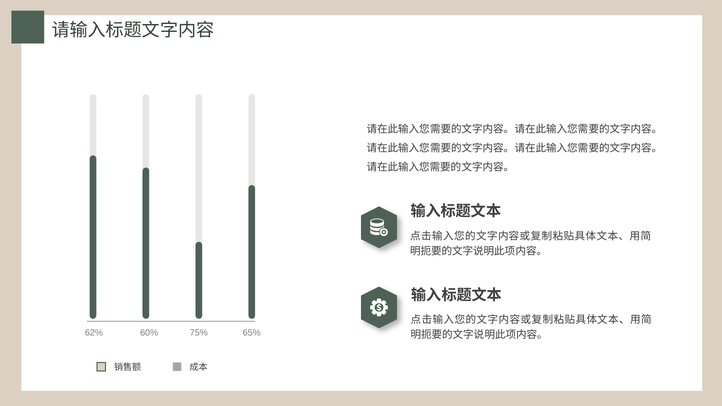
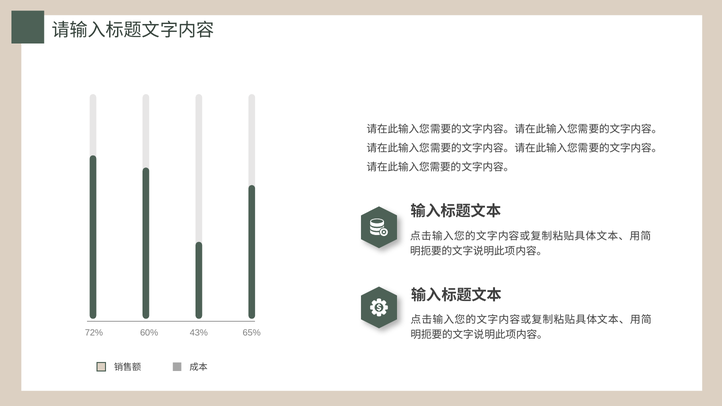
62%: 62% -> 72% (94, 333)
75%: 75% -> 43% (199, 333)
